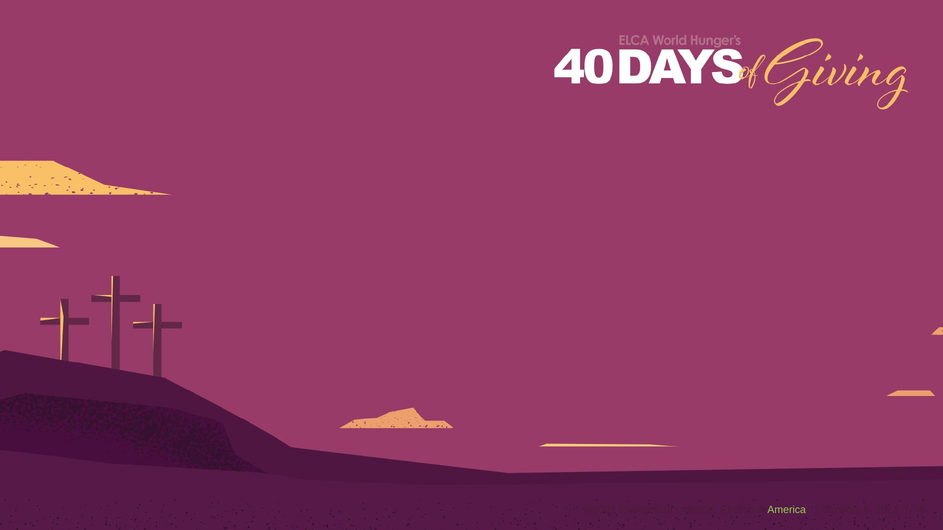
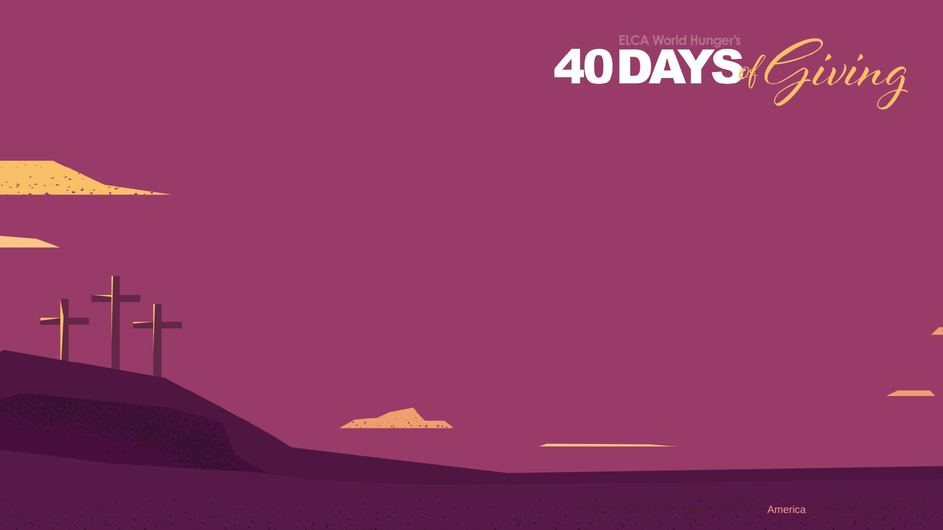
America colour: light green -> pink (787, 510)
